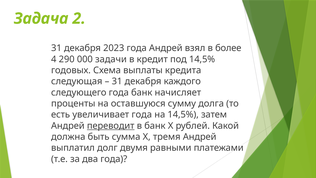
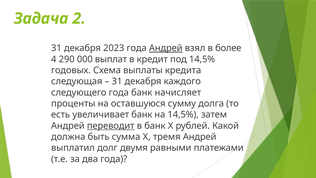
Андрей underline: none -> present (166, 48)
задачи: задачи -> выплат (111, 59)
увеличивает года: года -> банк (142, 114)
